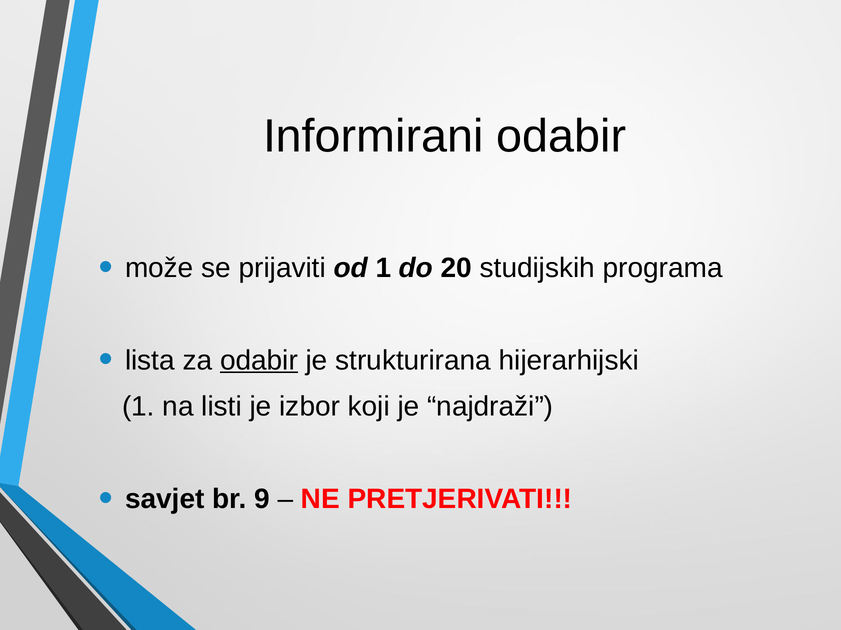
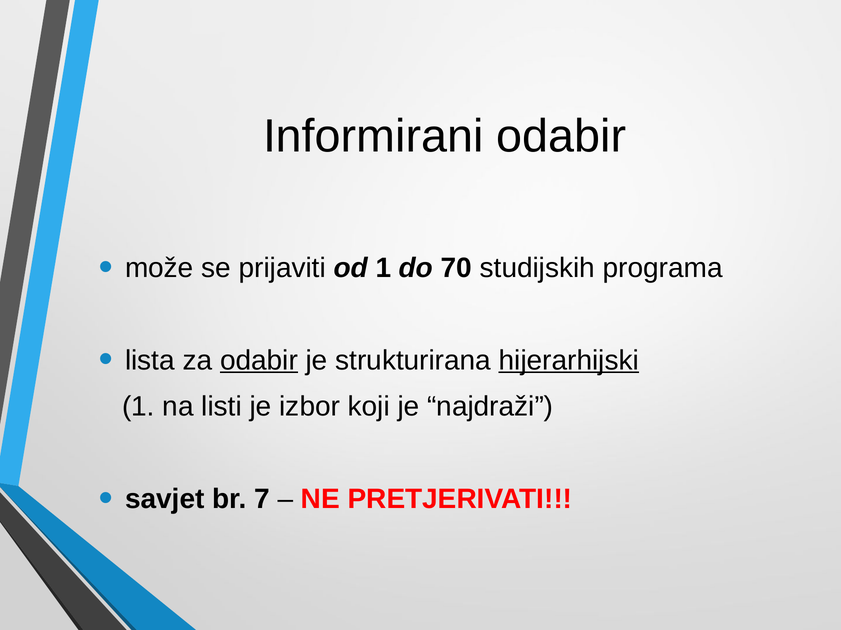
20: 20 -> 70 (456, 268)
hijerarhijski underline: none -> present (569, 361)
9: 9 -> 7 (262, 500)
